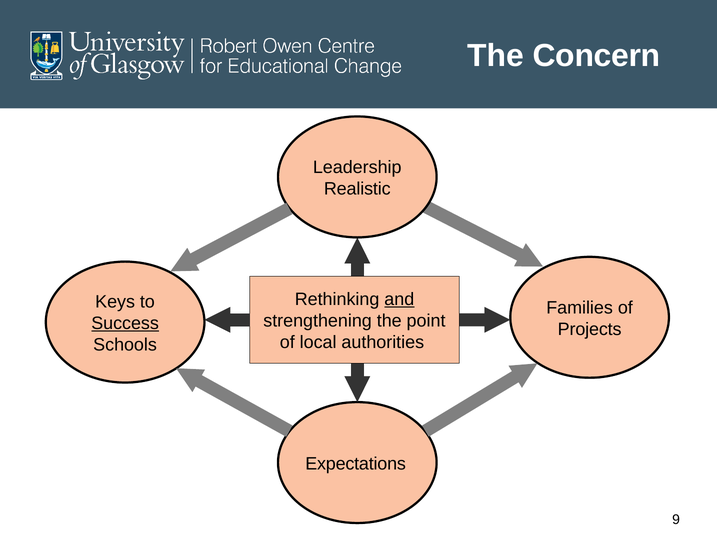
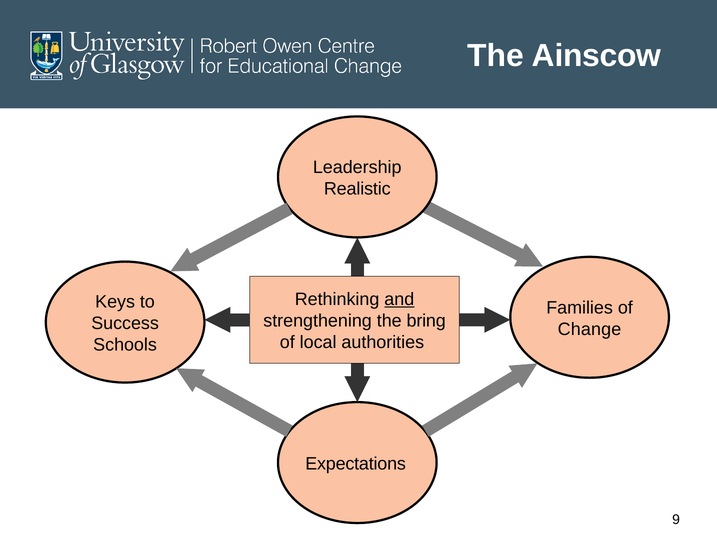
Concern: Concern -> Ainscow (596, 56)
point: point -> bring (426, 321)
Success underline: present -> none (125, 323)
Projects: Projects -> Change (589, 329)
